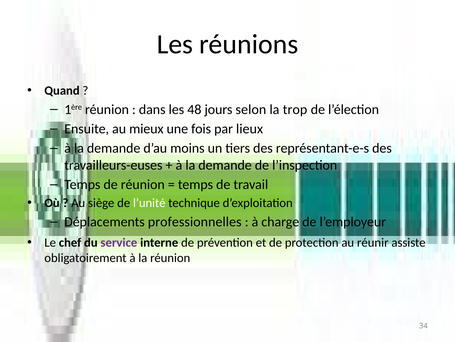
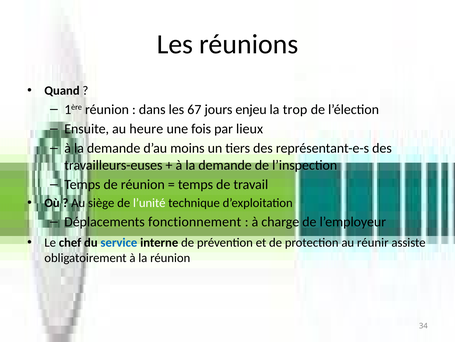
48: 48 -> 67 (194, 109)
selon: selon -> enjeu (251, 109)
mieux: mieux -> heure (146, 129)
professionnelles: professionnelles -> fonctionnement (195, 221)
service colour: purple -> blue (119, 242)
